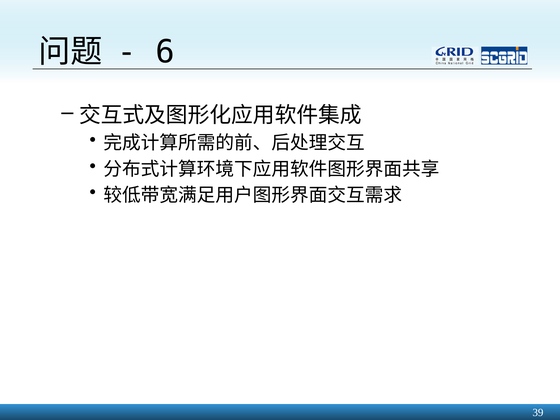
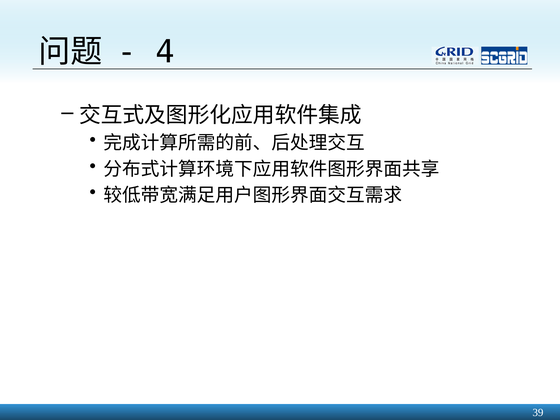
6: 6 -> 4 (165, 52)
